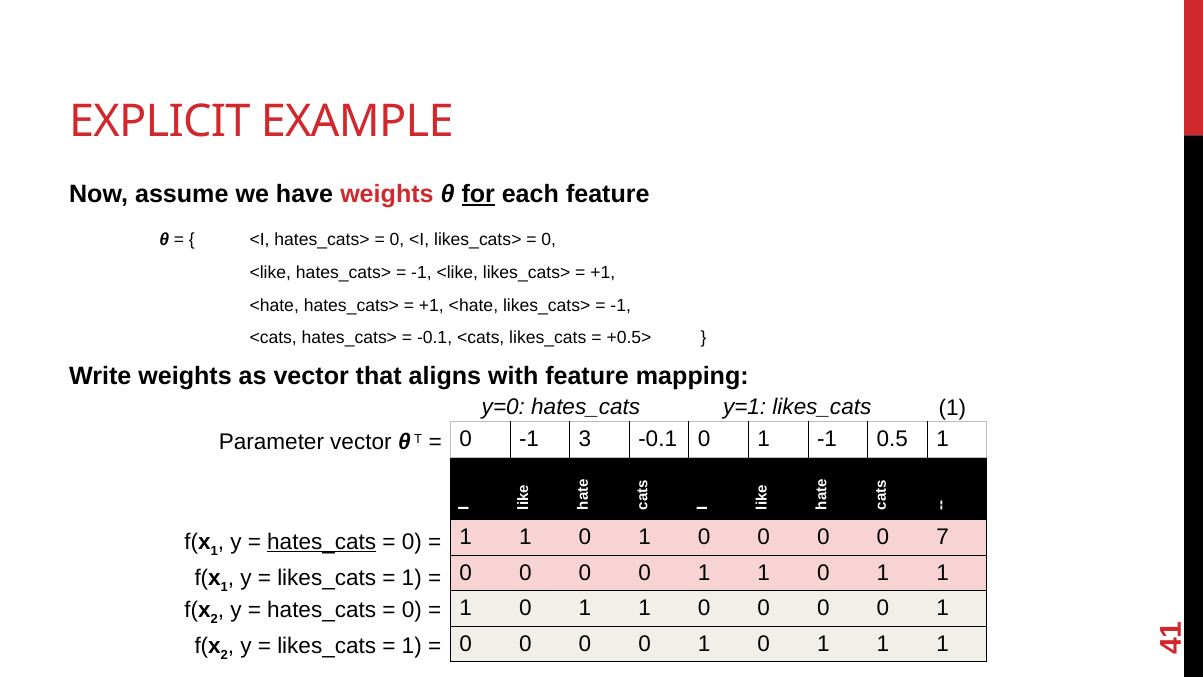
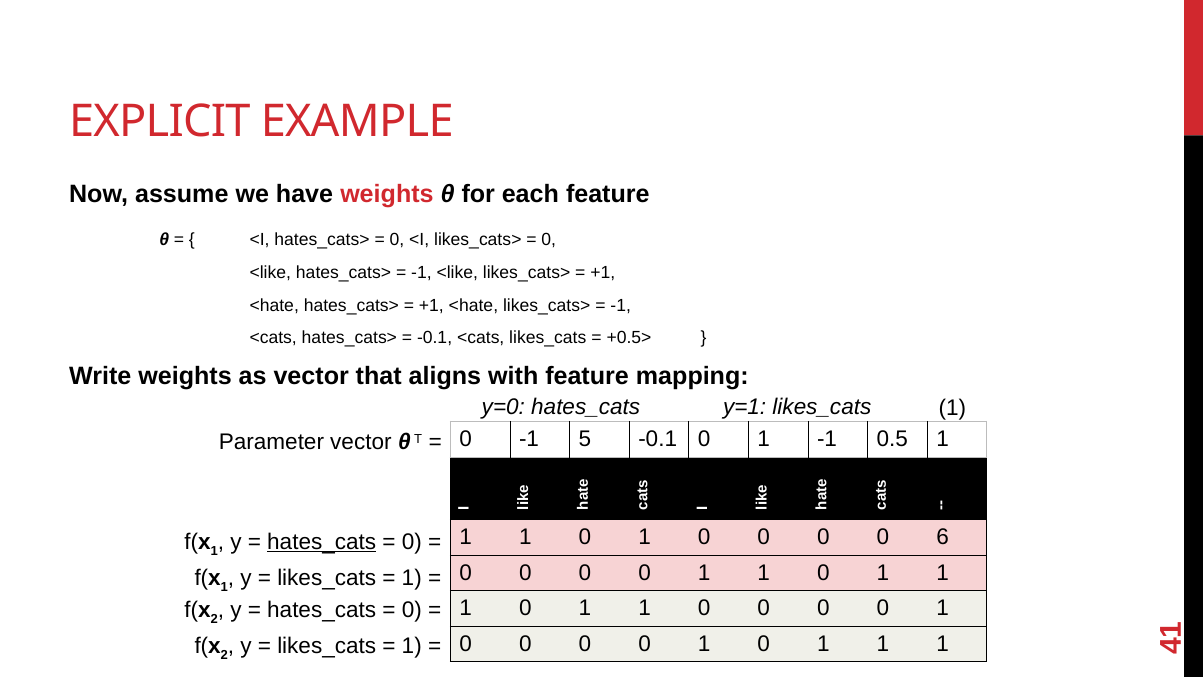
for underline: present -> none (478, 194)
3: 3 -> 5 (585, 439)
7: 7 -> 6 (943, 536)
